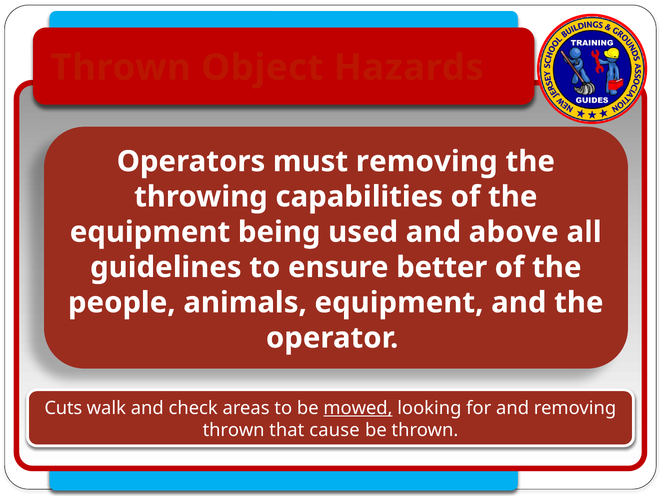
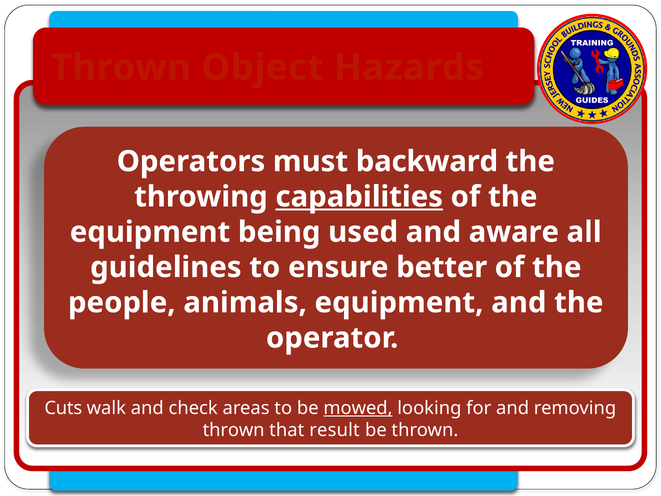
must removing: removing -> backward (427, 161)
capabilities underline: none -> present (359, 197)
above: above -> aware (514, 232)
cause: cause -> result (335, 430)
